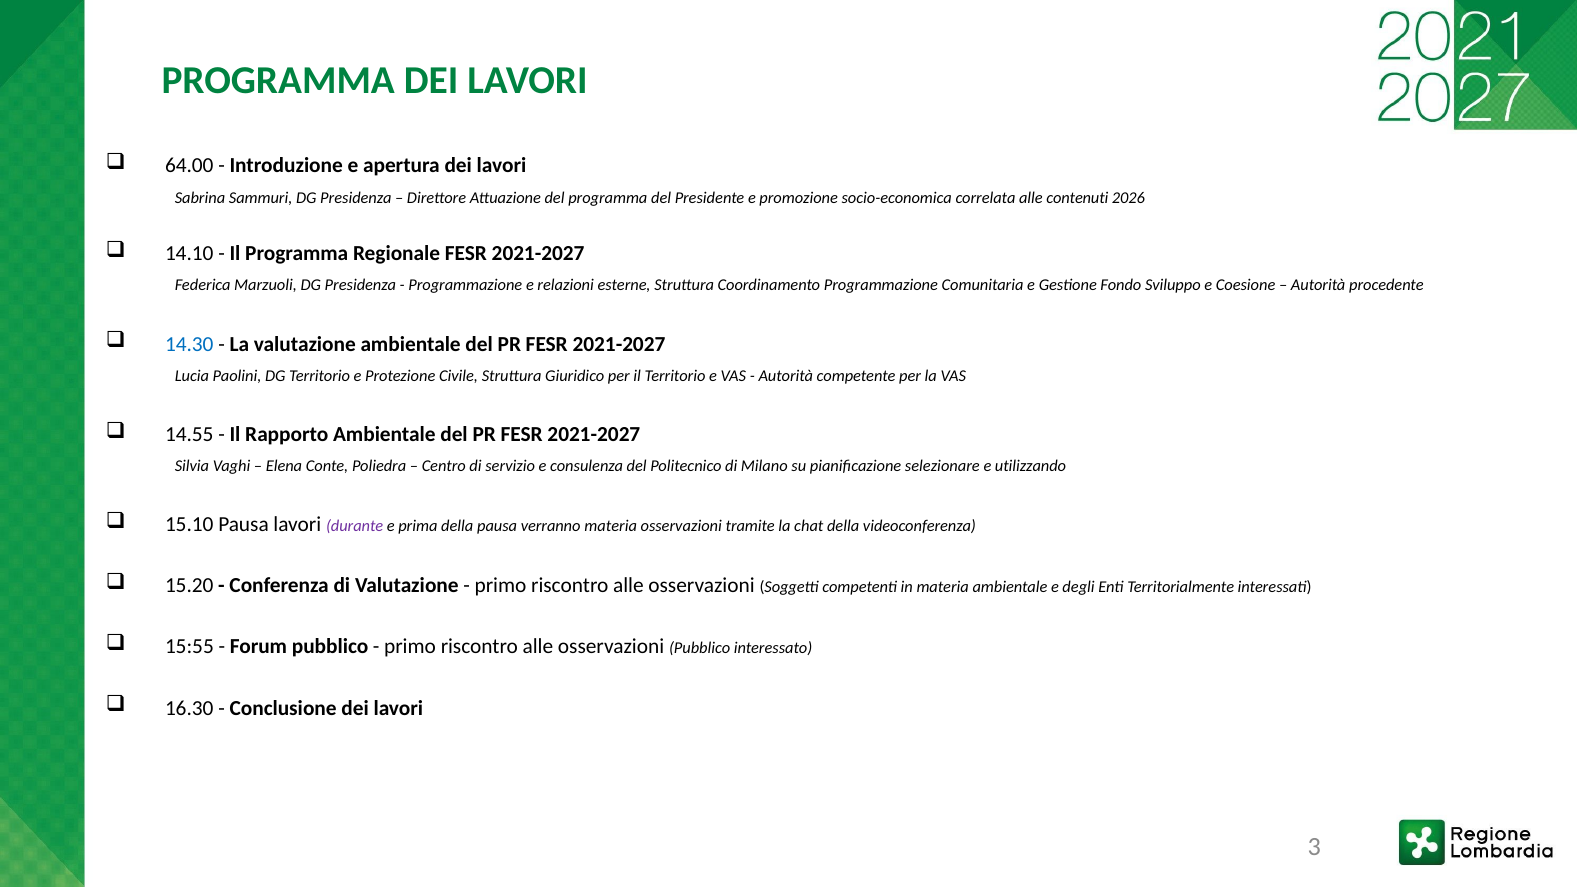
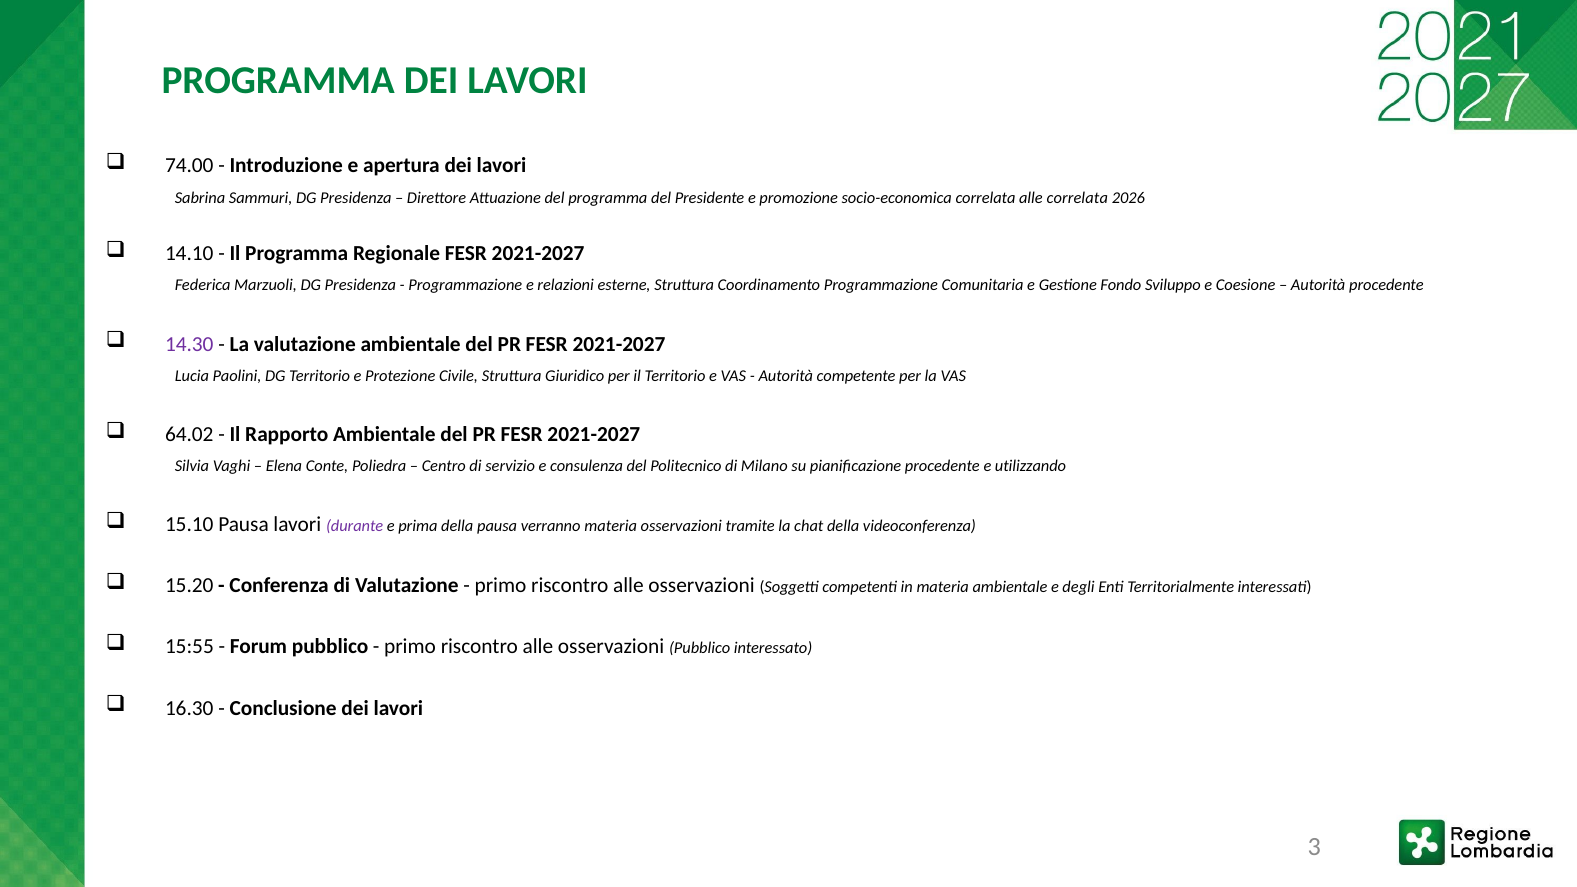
64.00: 64.00 -> 74.00 (189, 166)
alle contenuti: contenuti -> correlata (1077, 198)
14.30 colour: blue -> purple (189, 344)
14.55: 14.55 -> 64.02 (189, 434)
pianificazione selezionare: selezionare -> procedente (942, 466)
